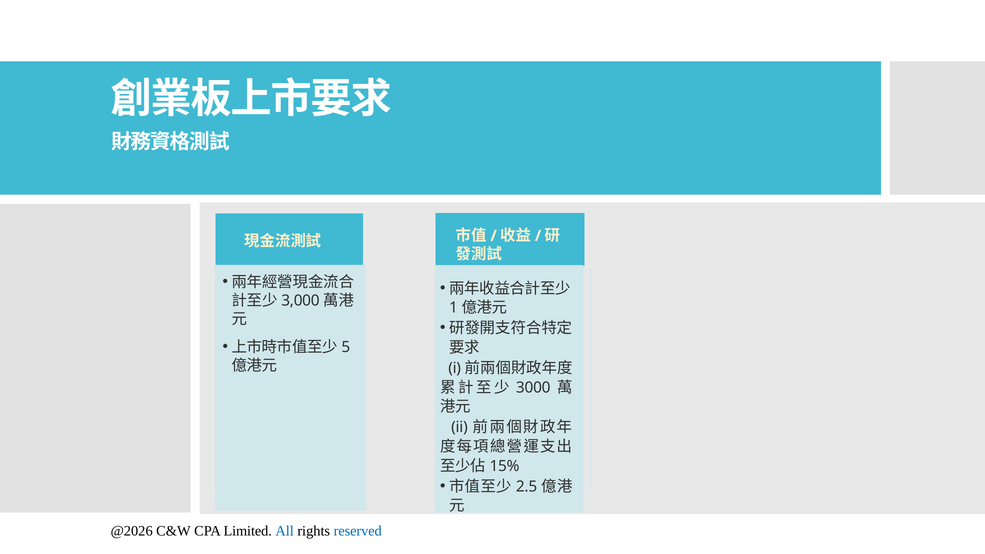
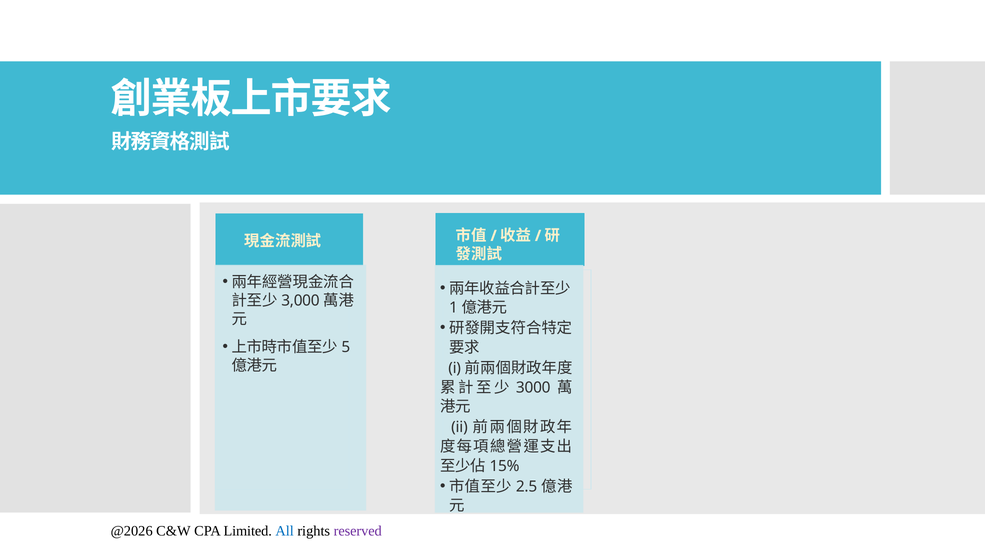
reserved colour: blue -> purple (358, 531)
